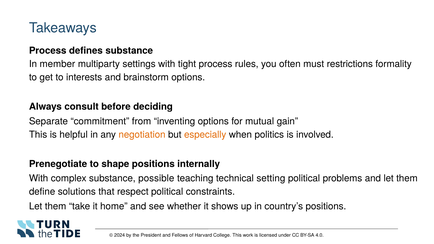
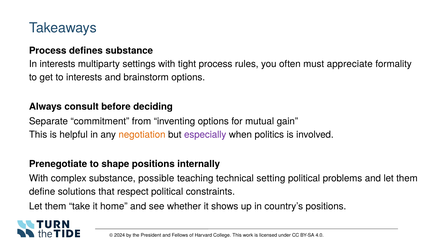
In member: member -> interests (57, 64)
restrictions: restrictions -> appreciate (350, 64)
especially colour: orange -> purple (205, 135)
